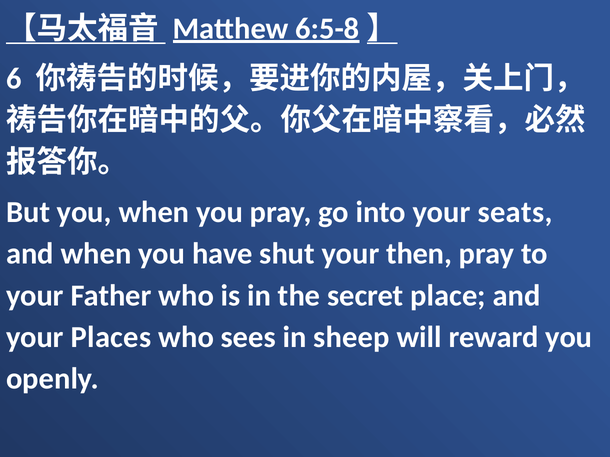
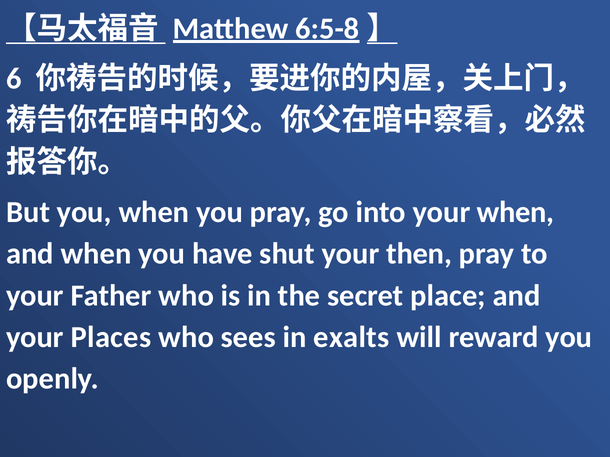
your seats: seats -> when (515, 212)
sheep: sheep -> exalts (351, 338)
